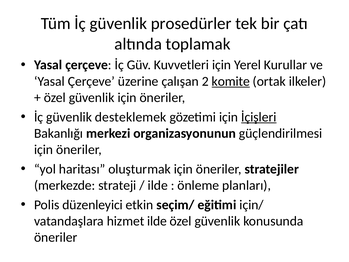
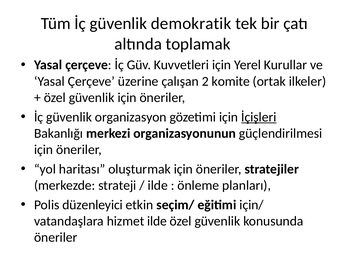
prosedürler: prosedürler -> demokratik (191, 24)
komite underline: present -> none (231, 81)
desteklemek: desteklemek -> organizasyon (131, 117)
